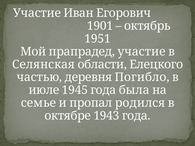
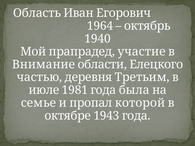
Участие: Участие -> Область (37, 13)
1901: 1901 -> 1964 (100, 26)
1951: 1951 -> 1940 (98, 39)
Селянская: Селянская -> Внимание (44, 64)
Погибло: Погибло -> Третьим (142, 77)
1945: 1945 -> 1981 (75, 90)
родился: родился -> которой (140, 103)
